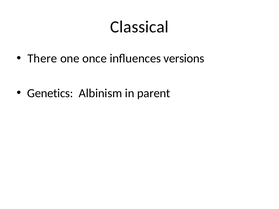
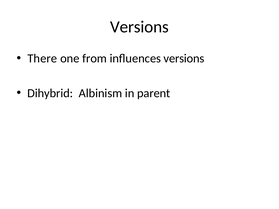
Classical: Classical -> Versions (140, 27)
once: once -> from (95, 59)
Genetics: Genetics -> Dihybrid (50, 93)
